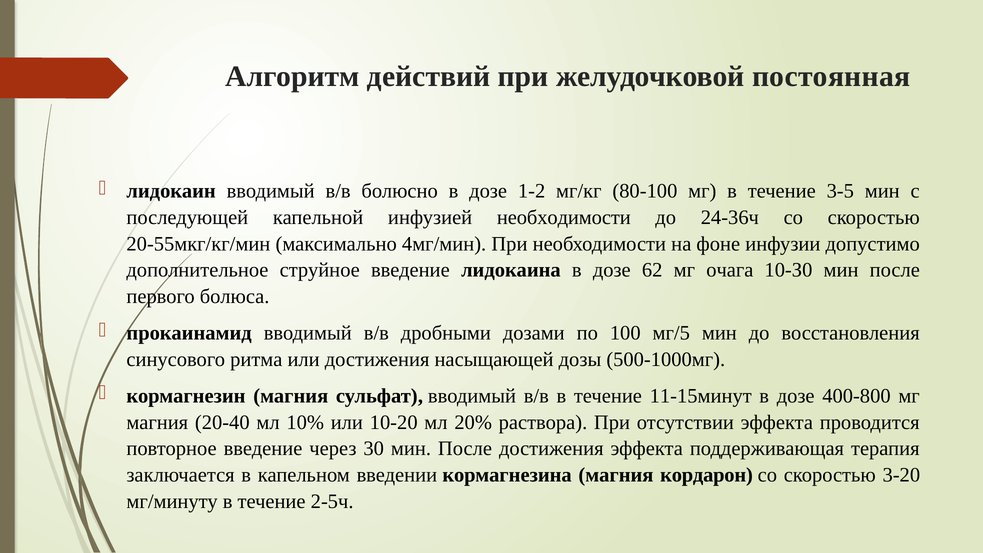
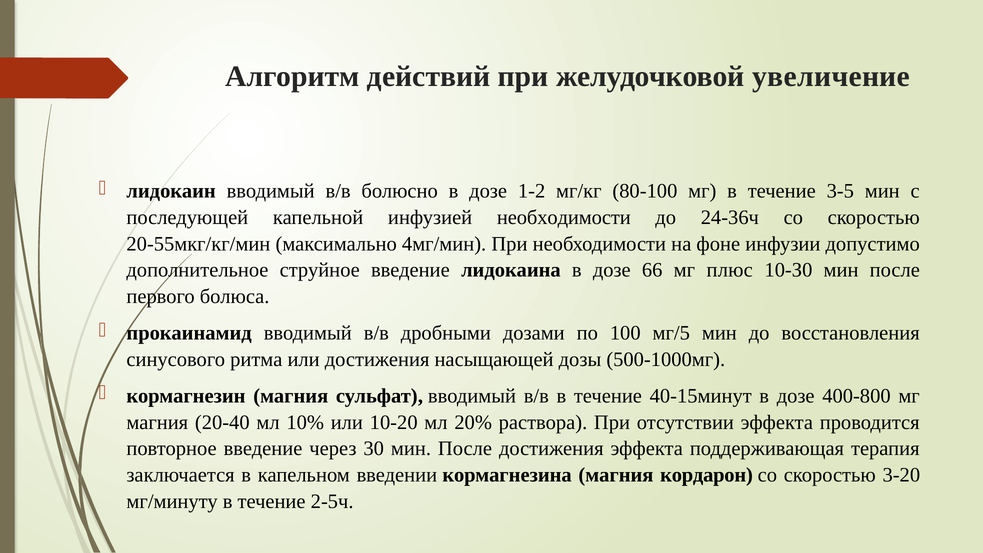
постоянная: постоянная -> увеличение (831, 76)
62: 62 -> 66 (652, 270)
очага: очага -> плюс (730, 270)
11-15минут: 11-15минут -> 40-15минут (701, 396)
